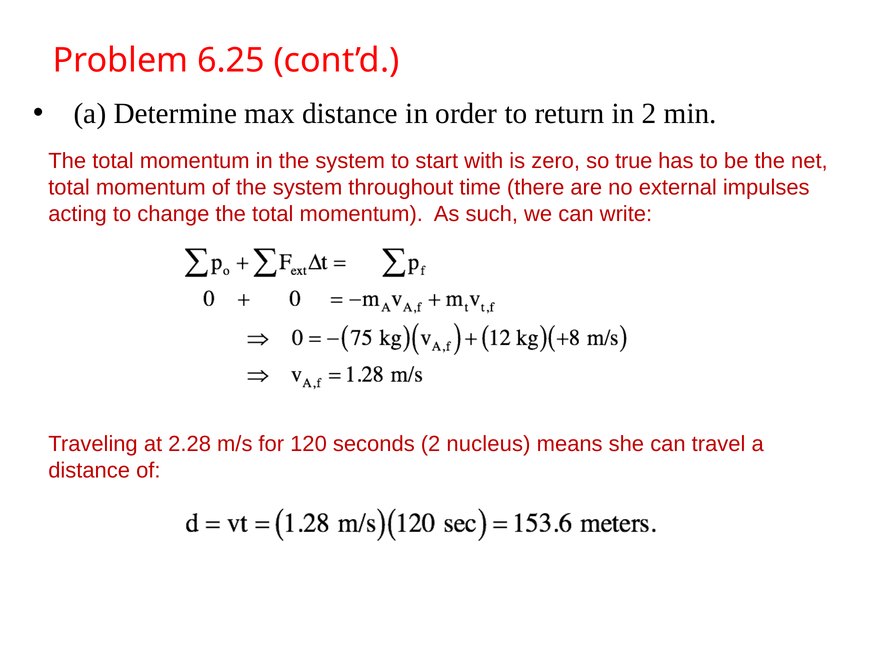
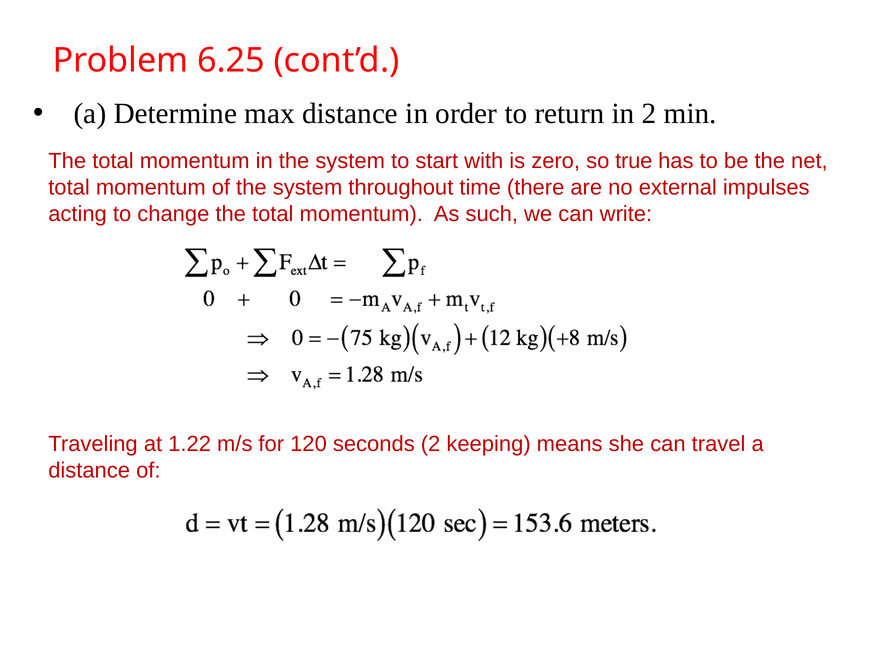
2.28: 2.28 -> 1.22 (190, 444)
nucleus: nucleus -> keeping (489, 444)
